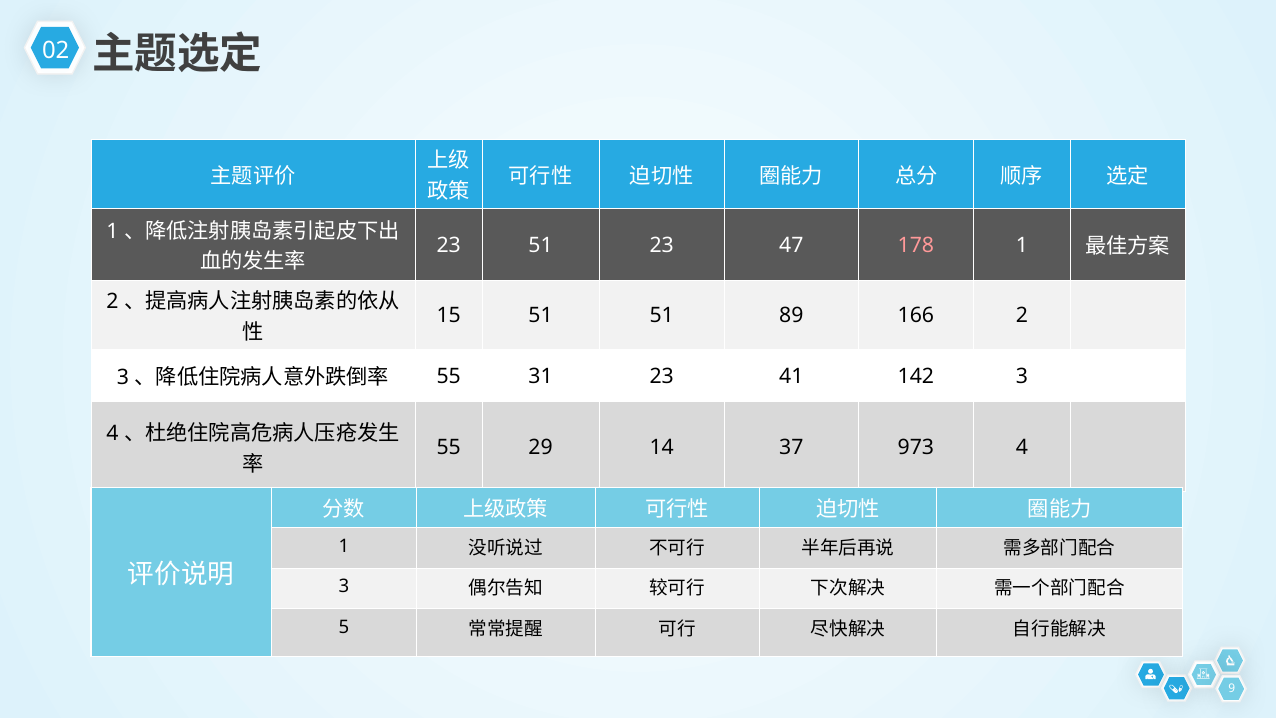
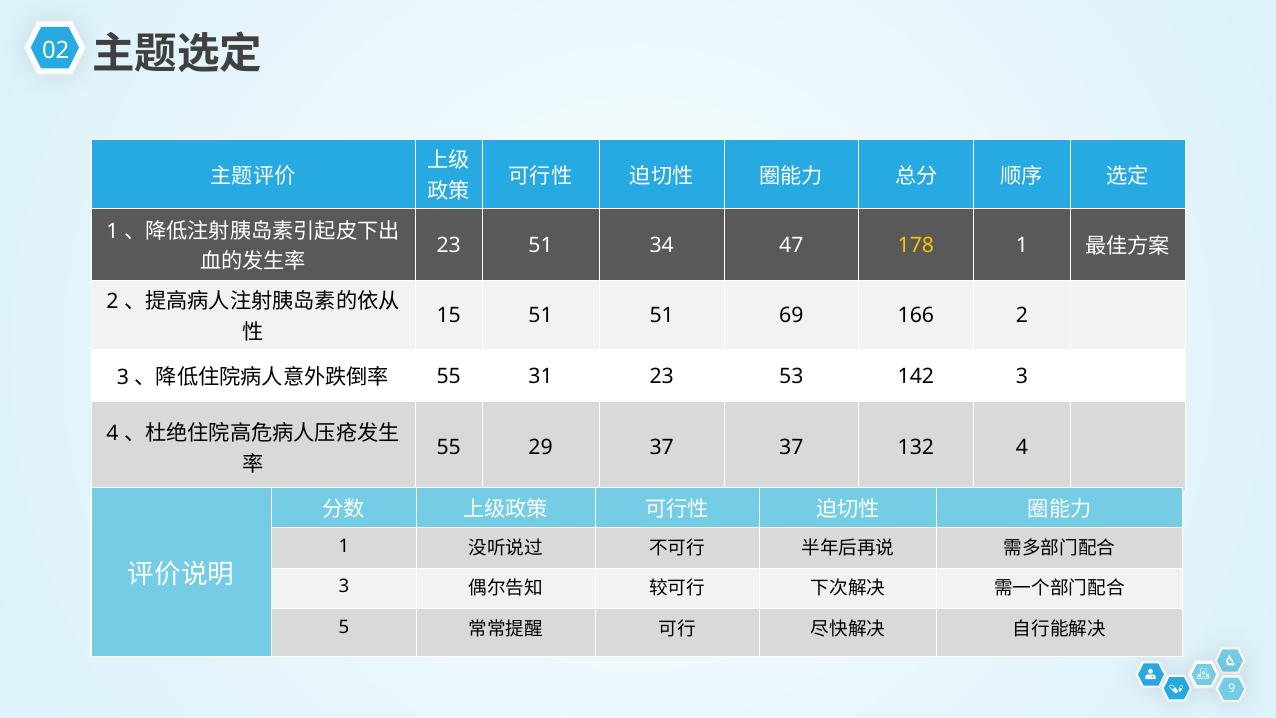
51 23: 23 -> 34 (662, 245)
178 colour: pink -> yellow (916, 245)
89: 89 -> 69 (791, 316)
41: 41 -> 53 (791, 376)
29 14: 14 -> 37 (662, 448)
973: 973 -> 132 (916, 448)
